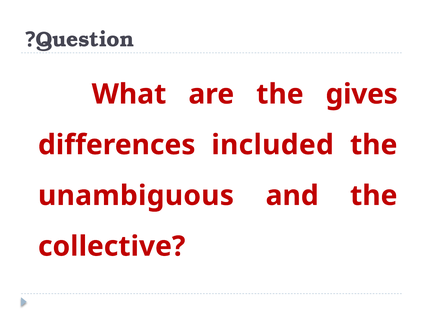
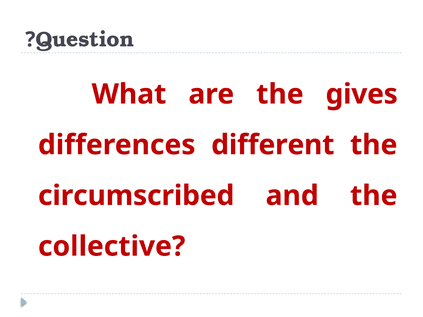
included: included -> different (273, 145)
unambiguous: unambiguous -> circumscribed (136, 196)
